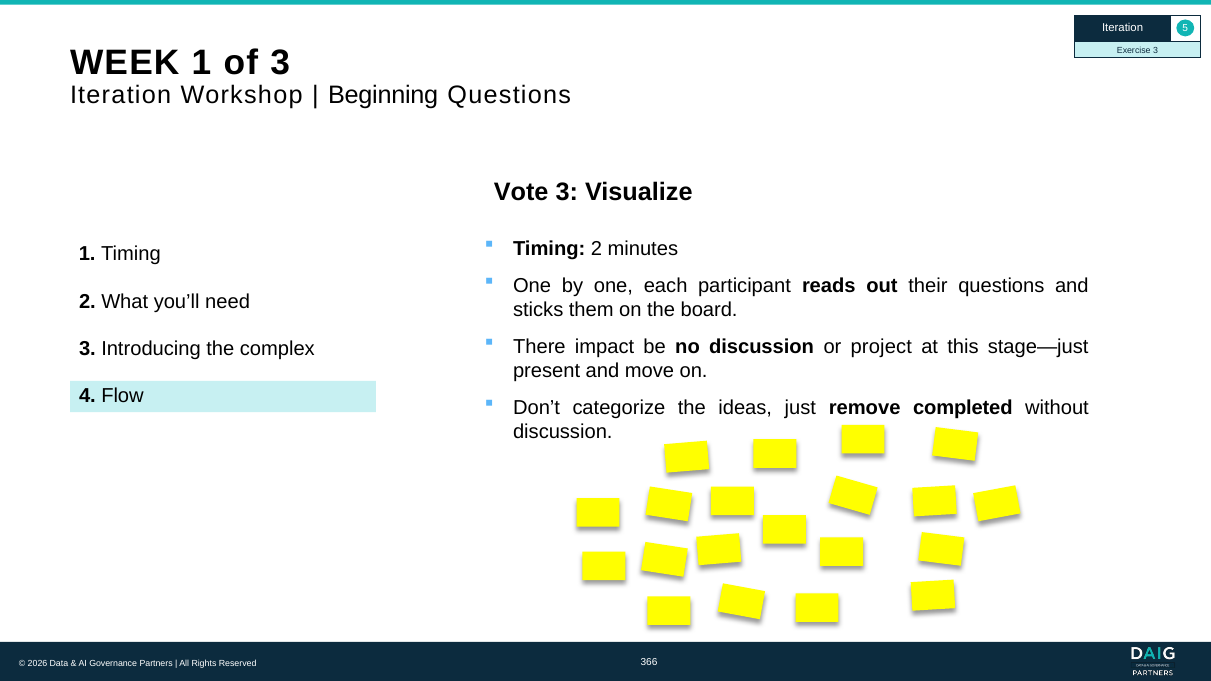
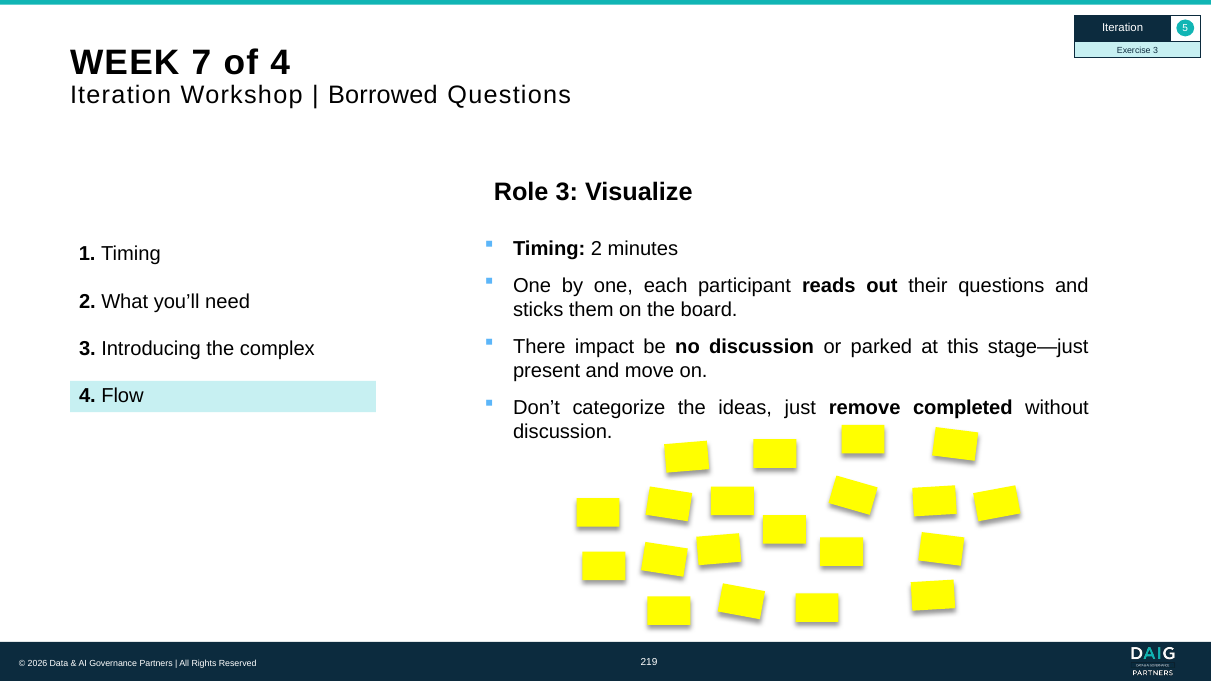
WEEK 1: 1 -> 7 (201, 63)
of 3: 3 -> 4 (280, 63)
Beginning: Beginning -> Borrowed (383, 95)
Vote: Vote -> Role (521, 192)
project: project -> parked (881, 347)
366: 366 -> 219 (649, 662)
